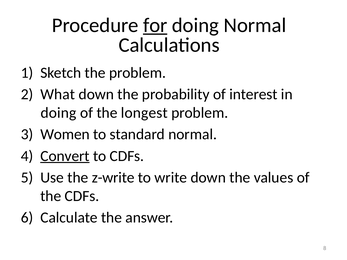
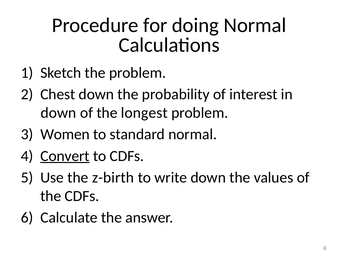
for underline: present -> none (155, 25)
What: What -> Chest (58, 94)
doing: doing -> down (58, 113)
z-write: z-write -> z-birth (113, 178)
